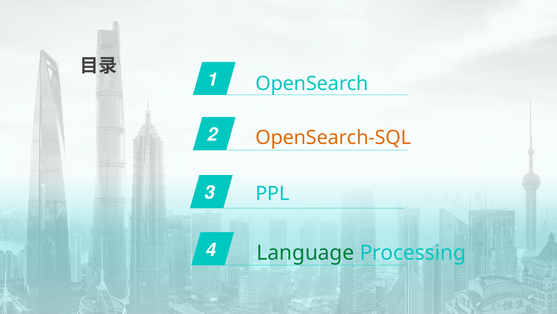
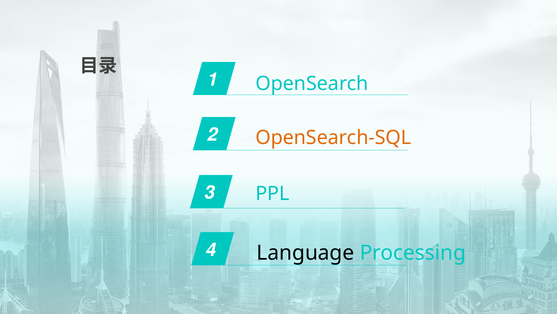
Language colour: green -> black (305, 252)
